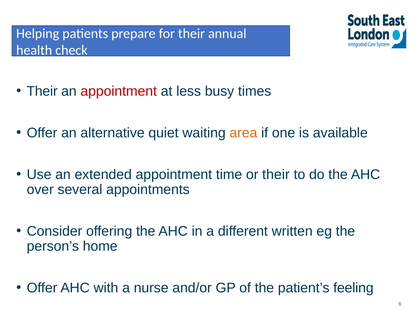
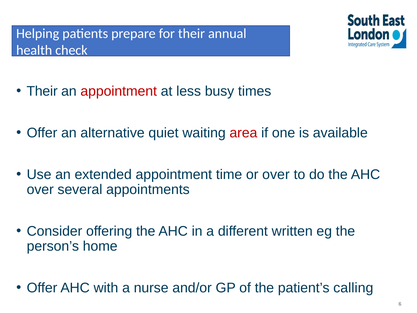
area colour: orange -> red (243, 133)
or their: their -> over (276, 174)
feeling: feeling -> calling (353, 288)
